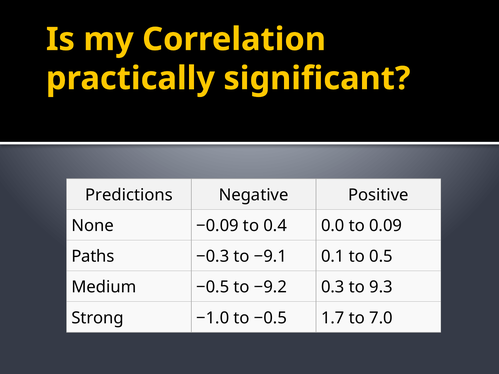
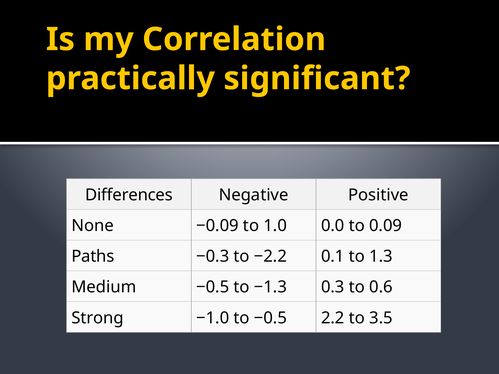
Predictions: Predictions -> Differences (129, 195)
0.4: 0.4 -> 1.0 (275, 226)
−9.1: −9.1 -> −2.2 (270, 257)
0.5: 0.5 -> 1.3 (381, 257)
−9.2: −9.2 -> −1.3 (270, 287)
9.3: 9.3 -> 0.6 (381, 287)
1.7: 1.7 -> 2.2 (333, 318)
7.0: 7.0 -> 3.5 (381, 318)
